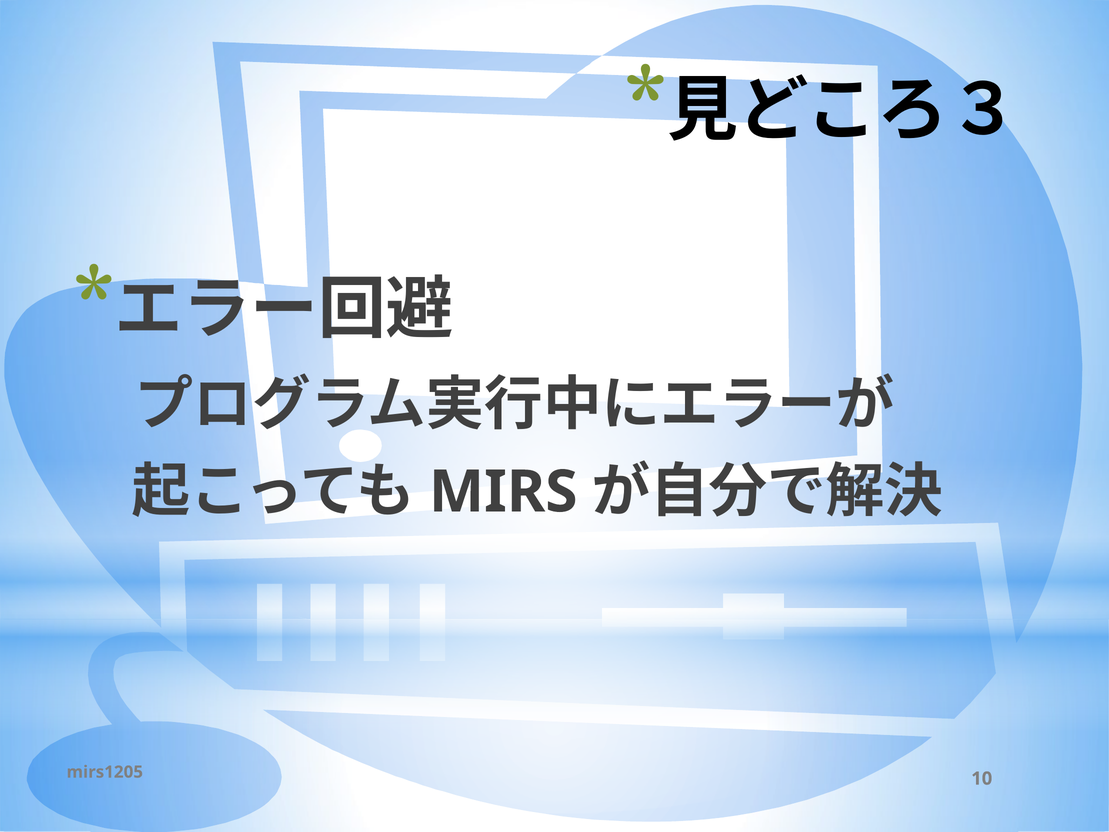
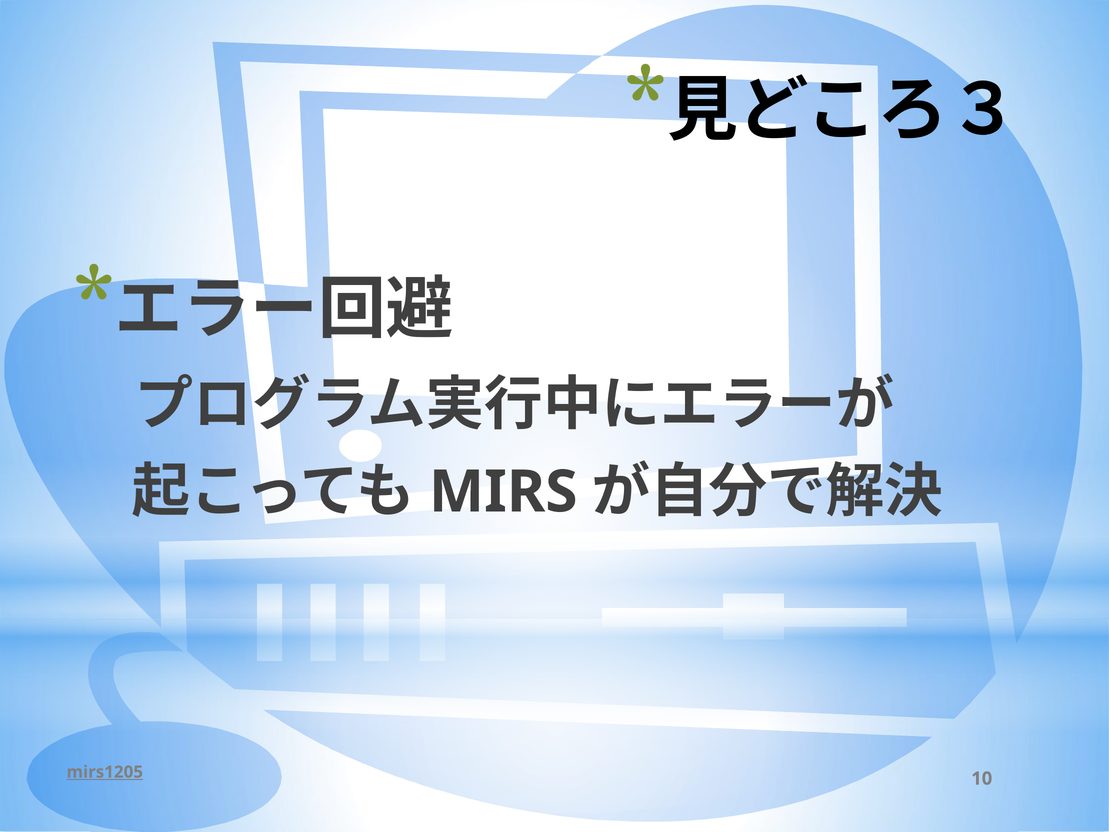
mirs1205 underline: none -> present (105, 772)
